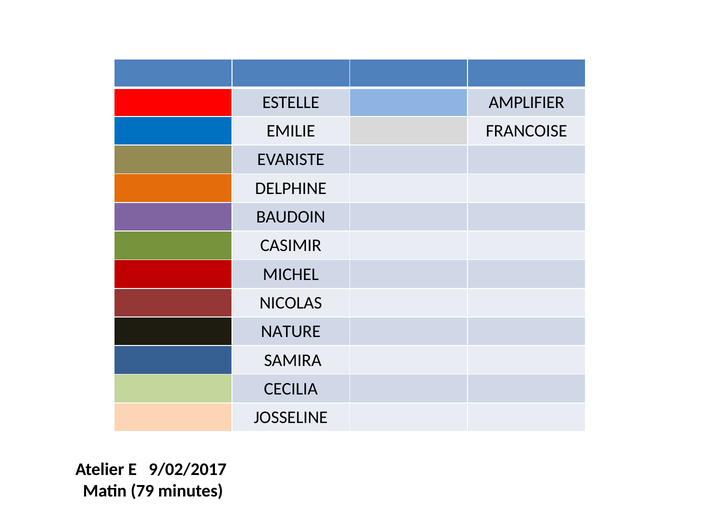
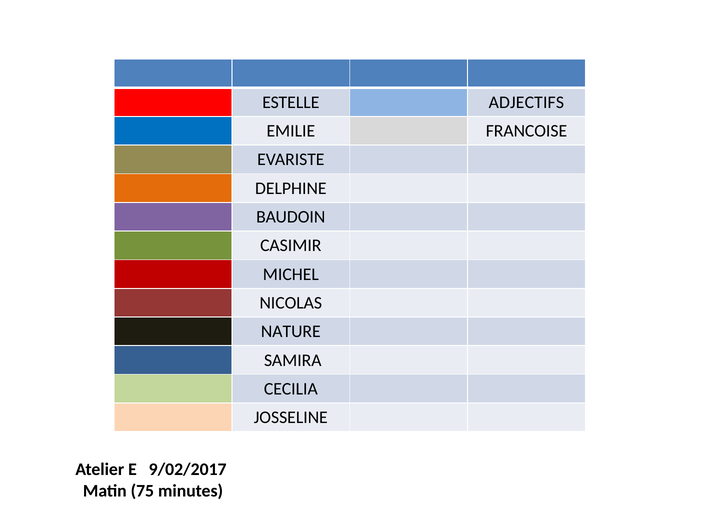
AMPLIFIER: AMPLIFIER -> ADJECTIFS (526, 102)
79: 79 -> 75 (142, 491)
